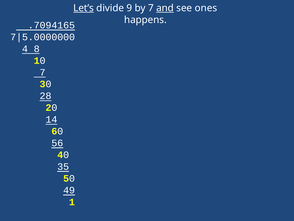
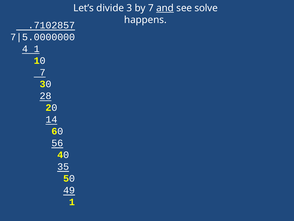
Let’s underline: present -> none (84, 8)
9: 9 -> 3 (129, 8)
ones: ones -> solve (206, 8)
.7094165: .7094165 -> .7102857 (51, 25)
4 8: 8 -> 1 (37, 49)
